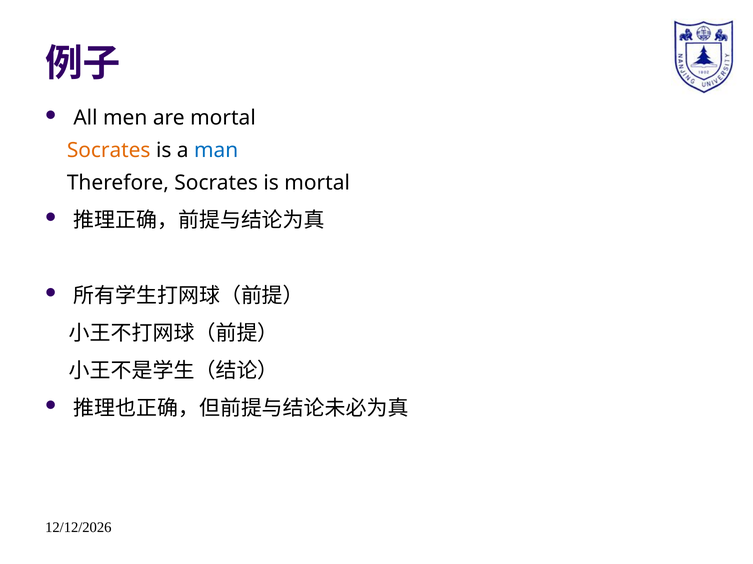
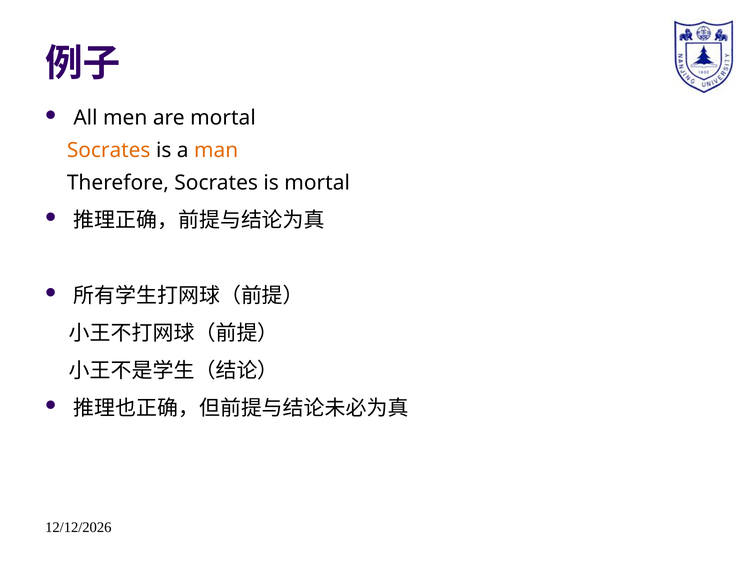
man colour: blue -> orange (216, 151)
